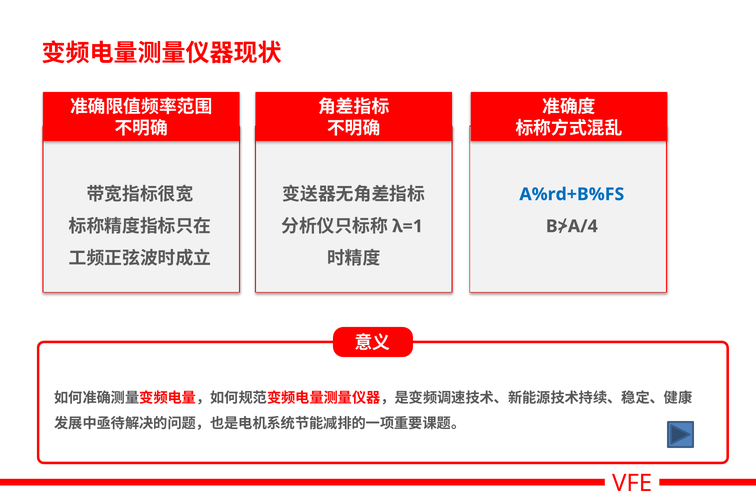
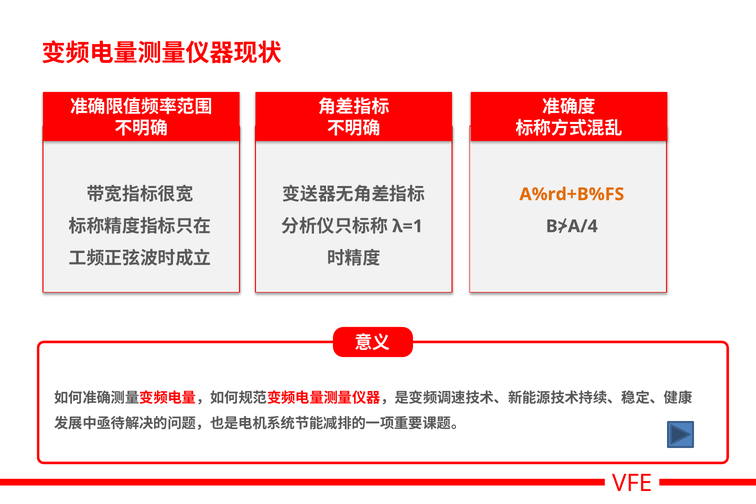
A%rd+B%FS colour: blue -> orange (572, 194)
